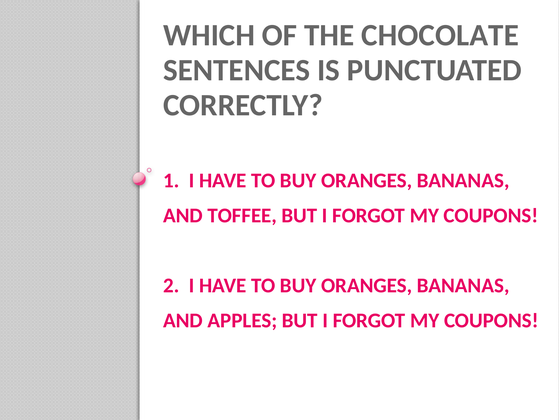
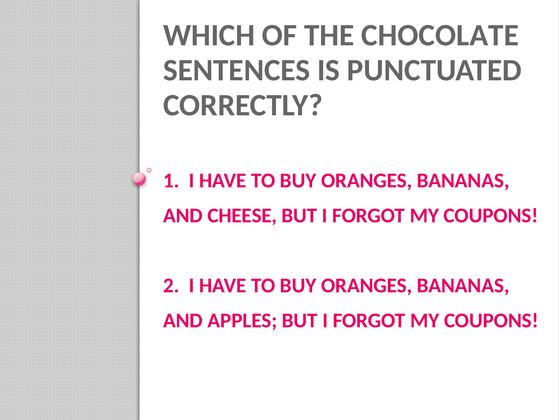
TOFFEE: TOFFEE -> CHEESE (242, 215)
